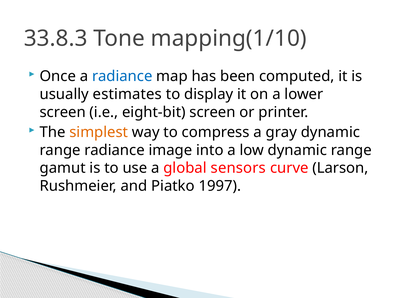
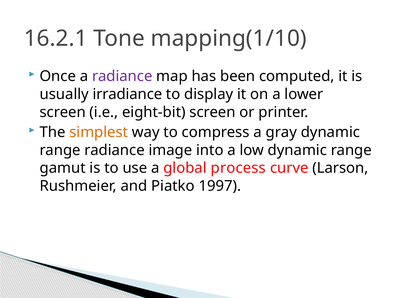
33.8.3: 33.8.3 -> 16.2.1 (56, 38)
radiance colour: blue -> purple (122, 76)
estimates: estimates -> irradiance (127, 94)
sensors: sensors -> process (238, 168)
